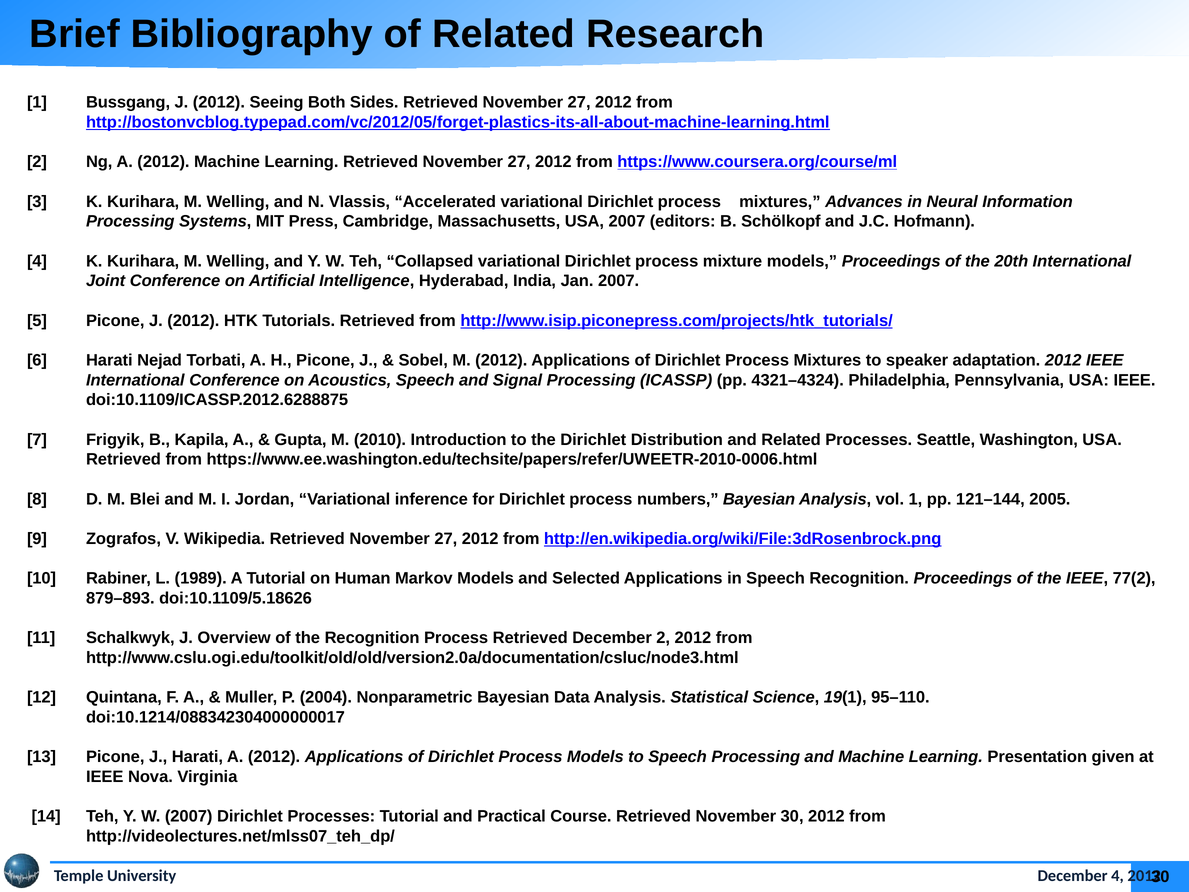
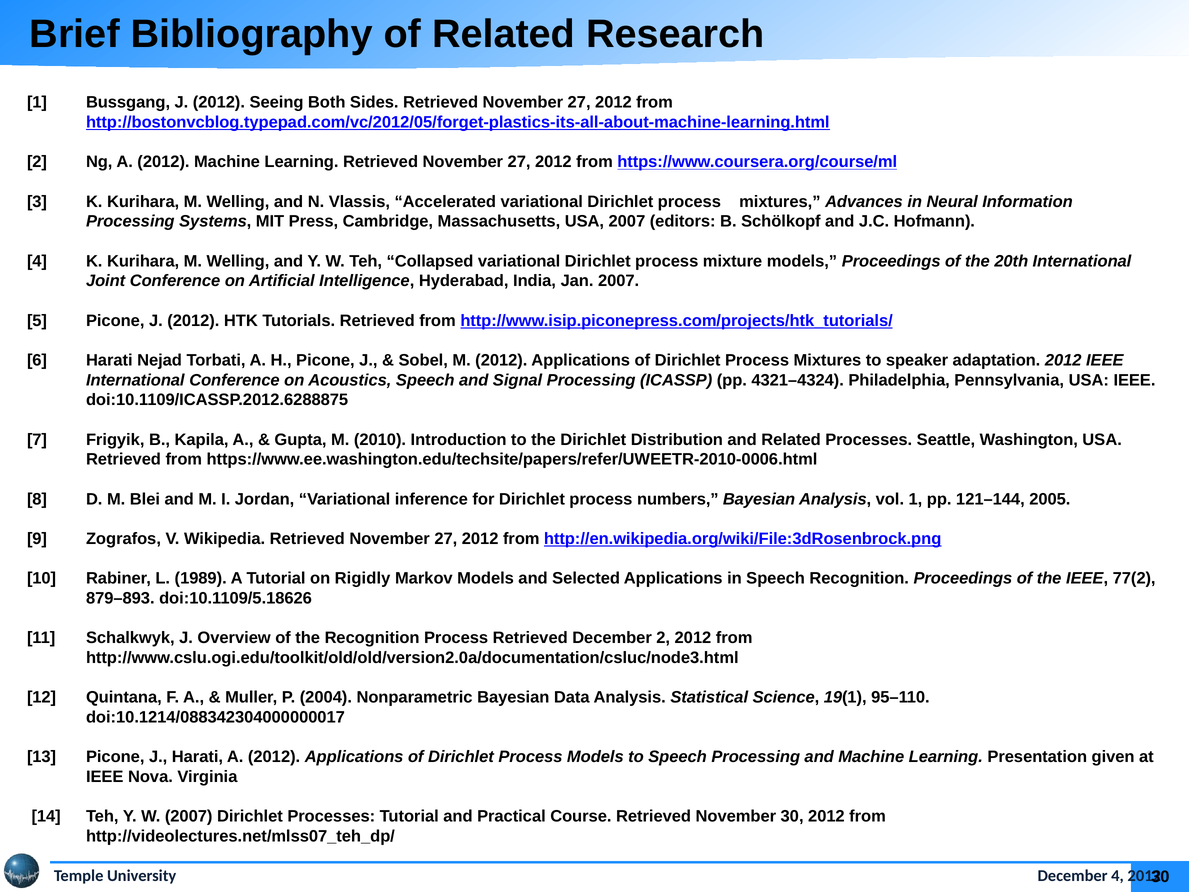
Human: Human -> Rigidly (363, 578)
